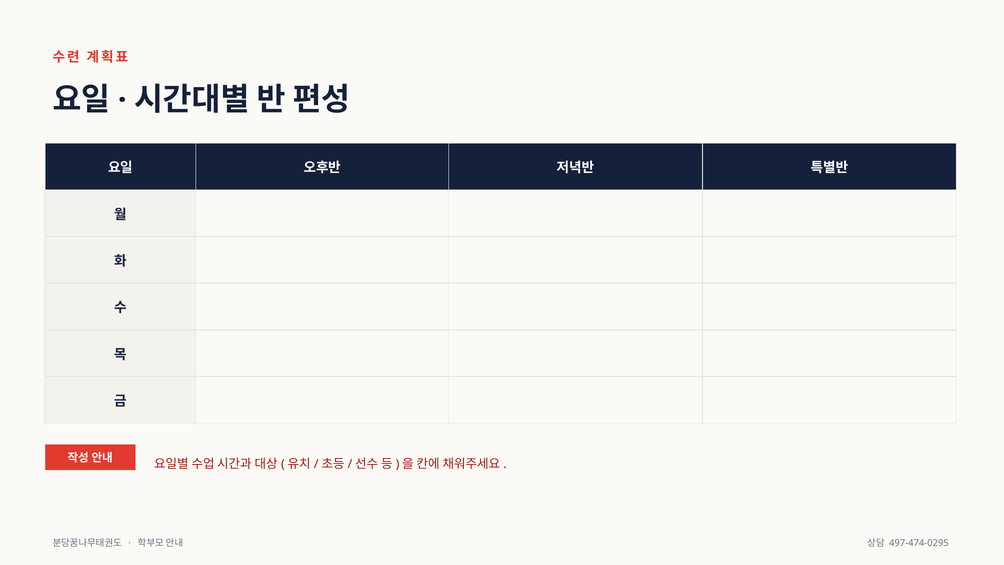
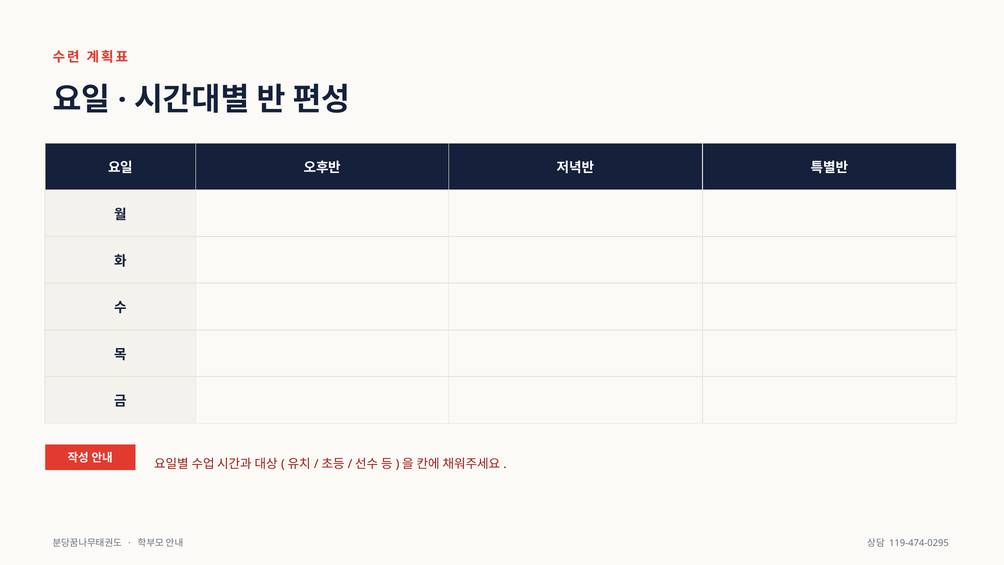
497-474-0295: 497-474-0295 -> 119-474-0295 (919, 543)
